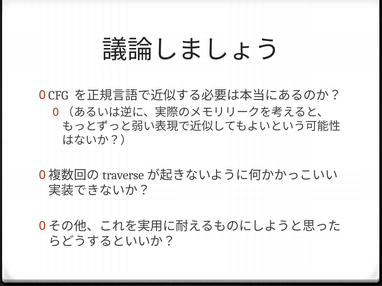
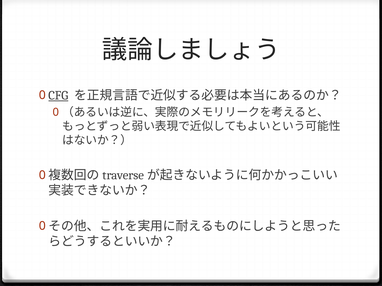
CFG underline: none -> present (58, 96)
